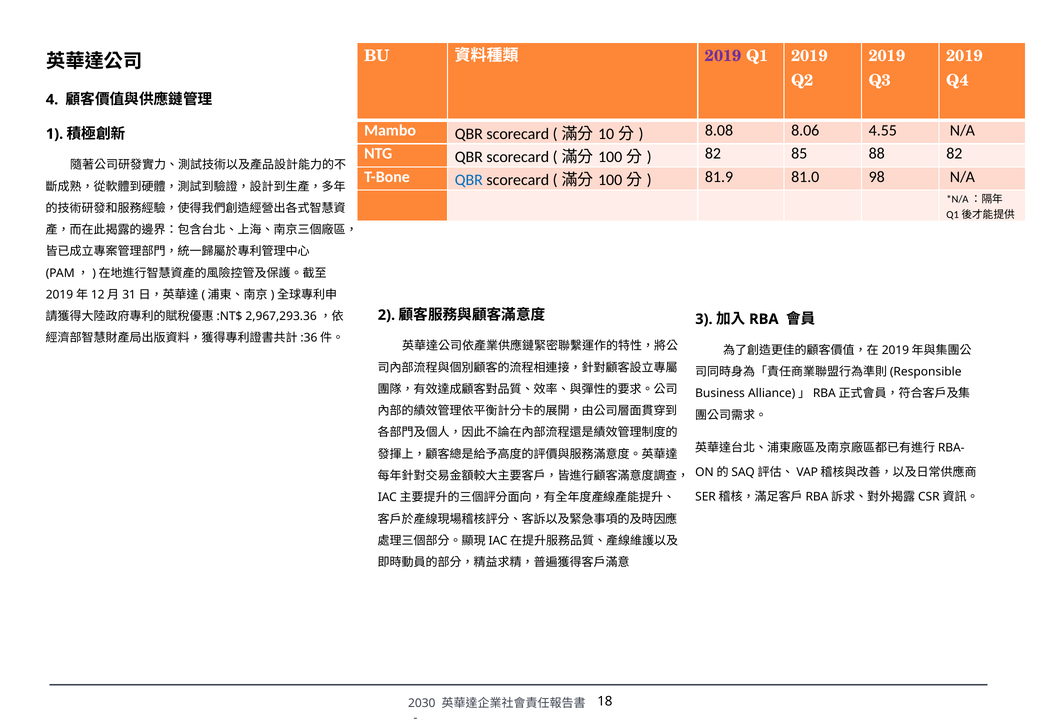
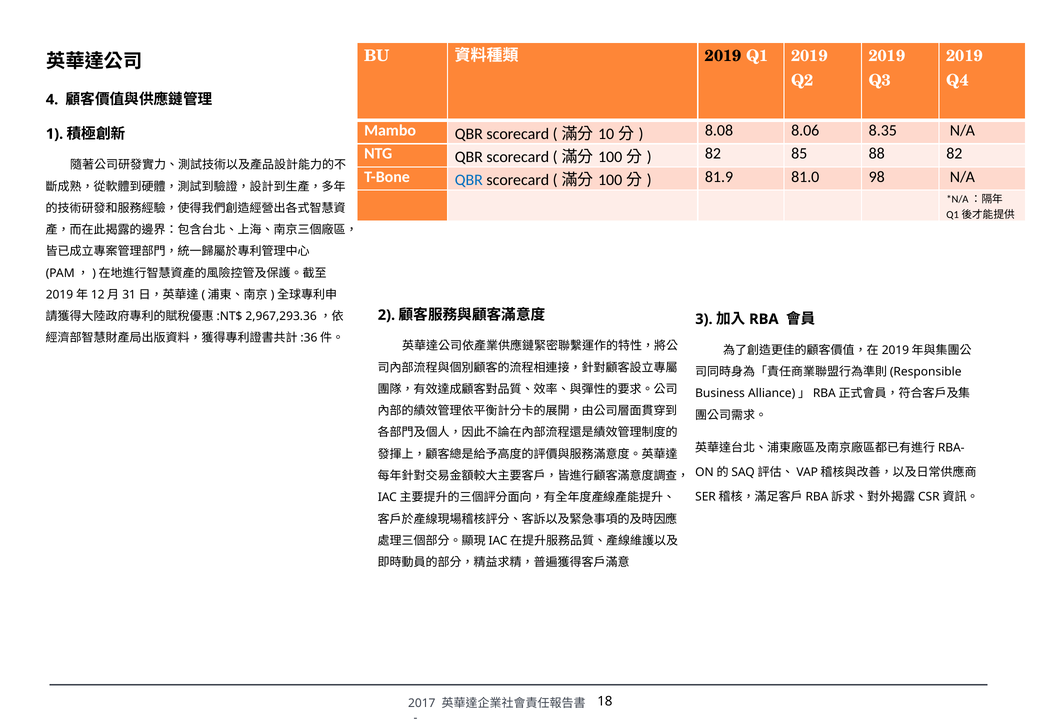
2019 colour: purple -> black (723, 56)
4.55: 4.55 -> 8.35 (883, 130)
2030: 2030 -> 2017 (422, 704)
